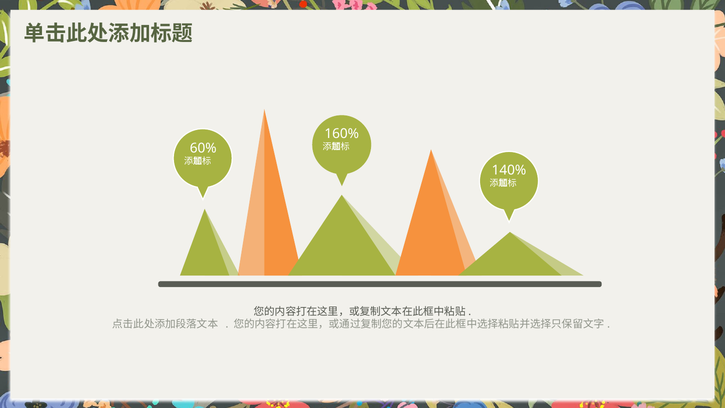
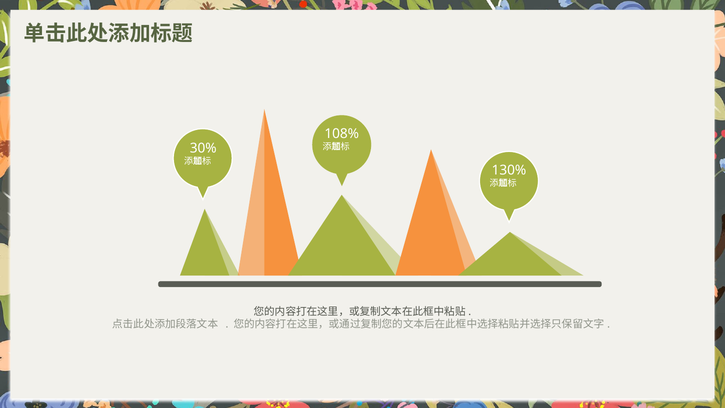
160%: 160% -> 108% (342, 134)
60%: 60% -> 30% (203, 148)
140%: 140% -> 130% (509, 170)
